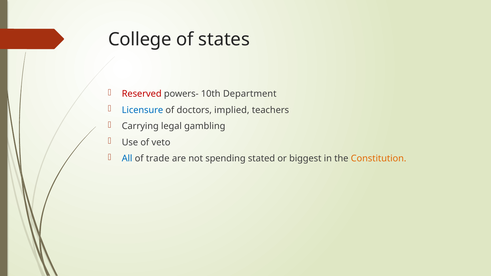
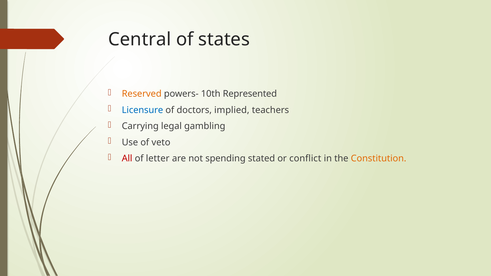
College: College -> Central (140, 39)
Reserved colour: red -> orange (142, 94)
Department: Department -> Represented (250, 94)
All colour: blue -> red (127, 159)
trade: trade -> letter (158, 159)
biggest: biggest -> conflict (305, 159)
